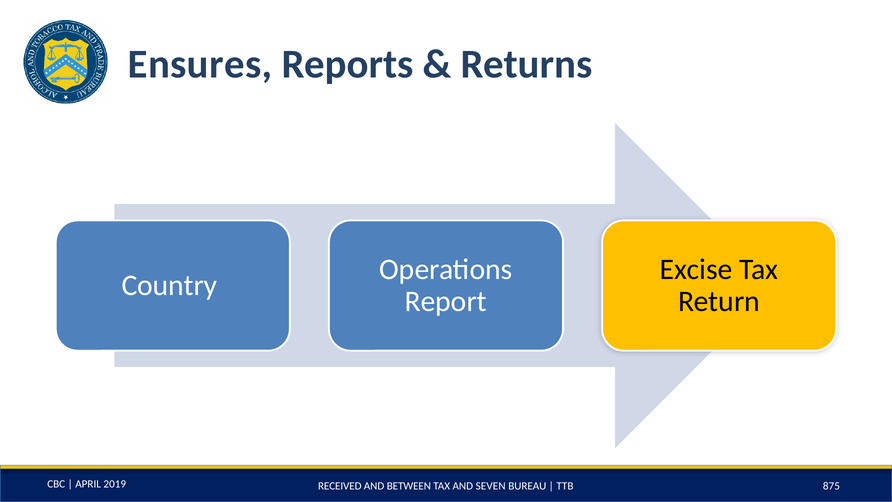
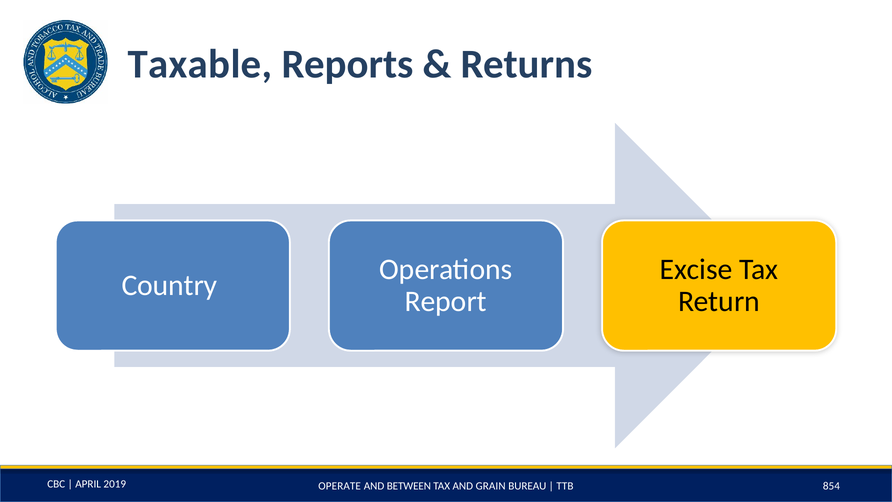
Ensures: Ensures -> Taxable (200, 64)
RECEIVED: RECEIVED -> OPERATE (340, 486)
SEVEN: SEVEN -> GRAIN (491, 486)
875: 875 -> 854 (831, 486)
